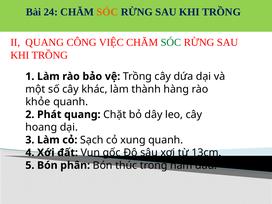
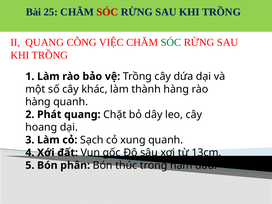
24: 24 -> 25 (51, 12)
SÓC colour: orange -> red (107, 12)
khỏe: khỏe -> hàng (38, 102)
